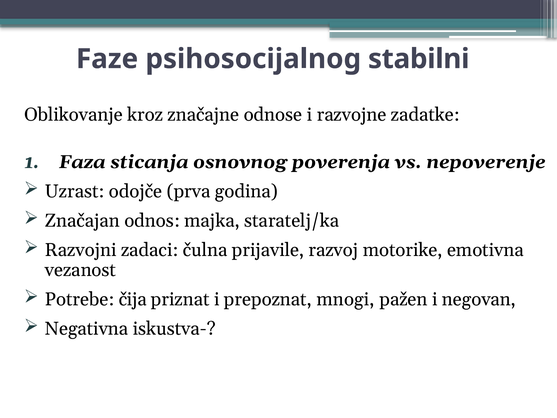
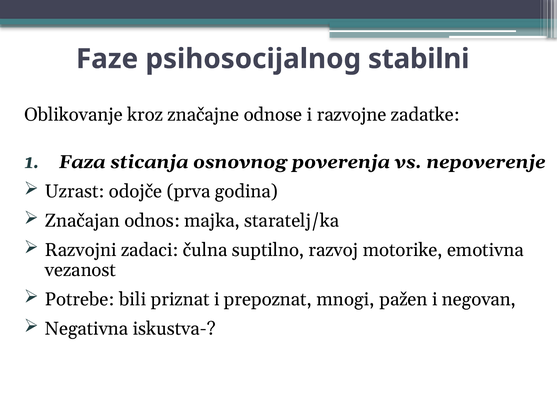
prijavile: prijavile -> suptilno (268, 250)
čija: čija -> bili (133, 299)
